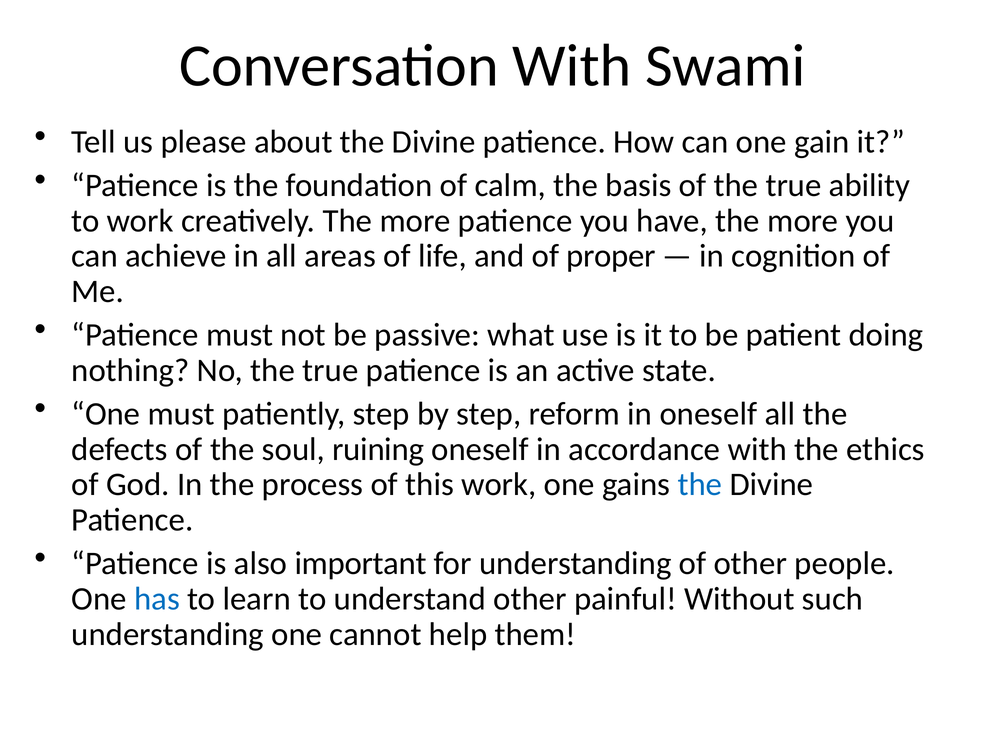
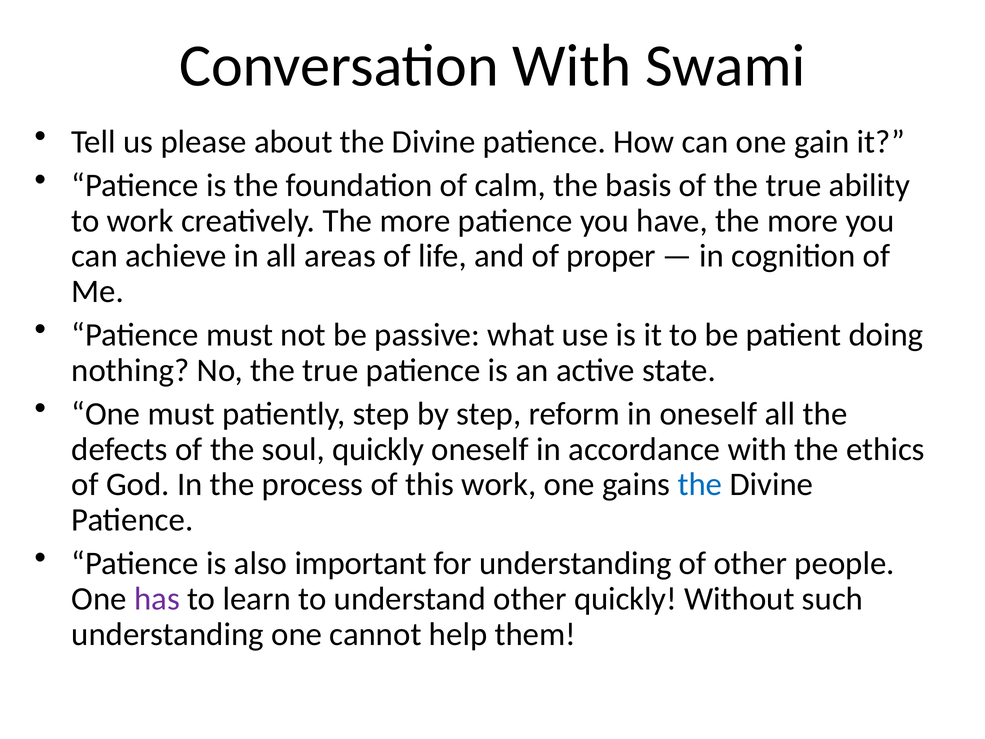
soul ruining: ruining -> quickly (378, 449)
has colour: blue -> purple (157, 599)
other painful: painful -> quickly (625, 599)
